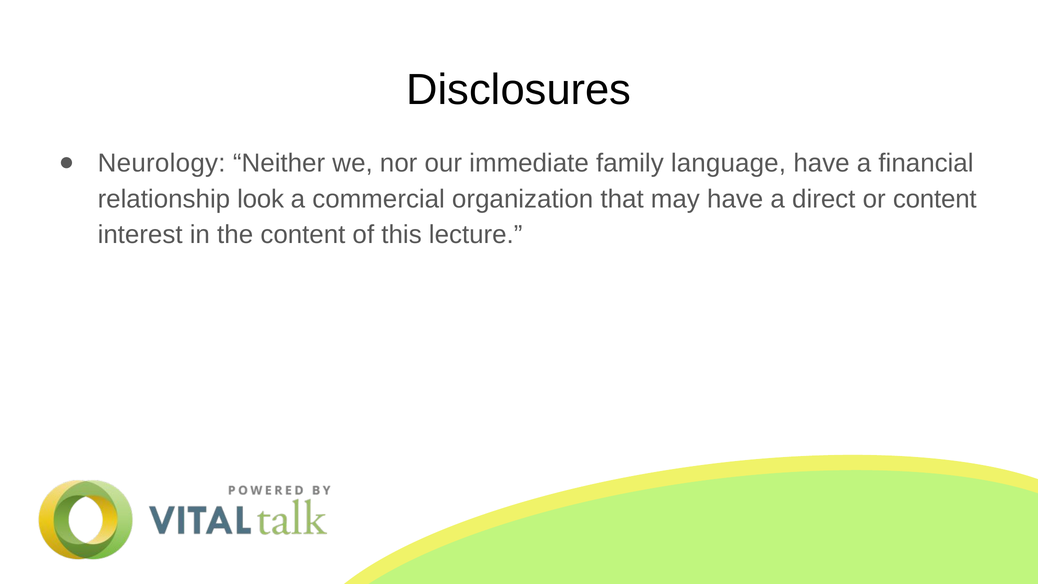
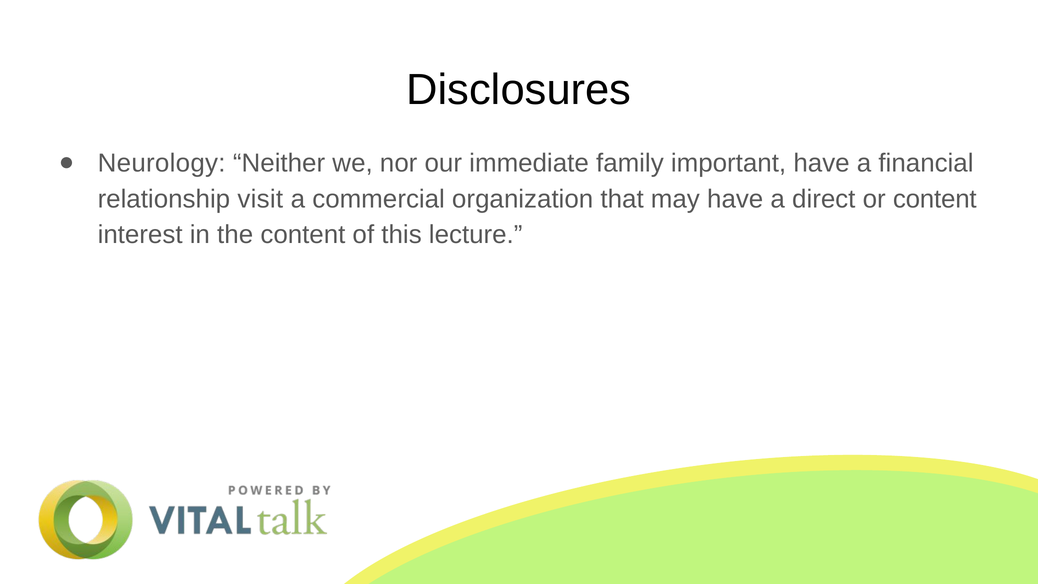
language: language -> important (729, 163)
look: look -> visit (260, 199)
